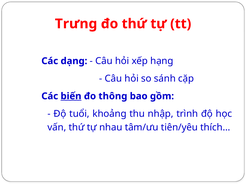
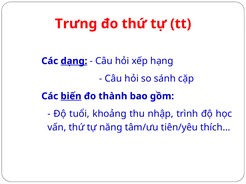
dạng underline: none -> present (74, 61)
thông: thông -> thành (113, 96)
nhau: nhau -> năng (111, 128)
